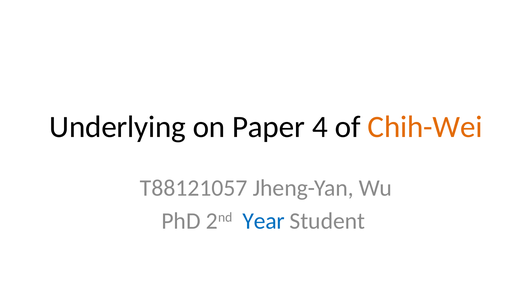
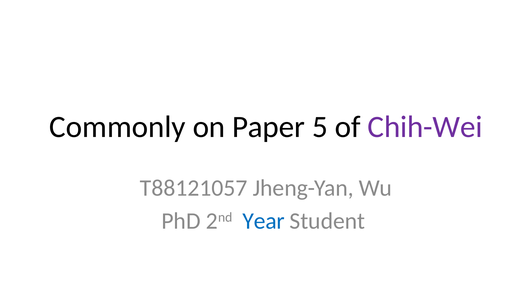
Underlying: Underlying -> Commonly (117, 127)
4: 4 -> 5 (320, 127)
Chih-Wei colour: orange -> purple (425, 127)
